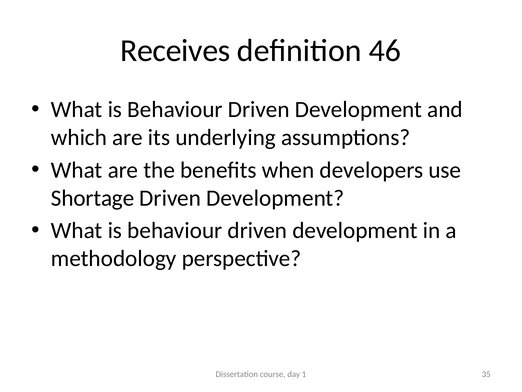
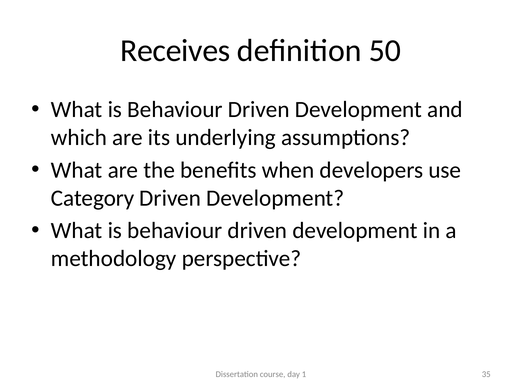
46: 46 -> 50 (385, 51)
Shortage: Shortage -> Category (93, 198)
